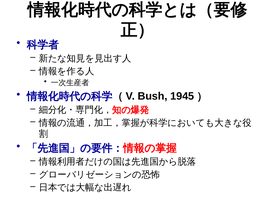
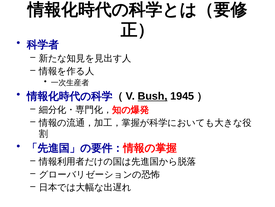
Bush underline: none -> present (153, 96)
